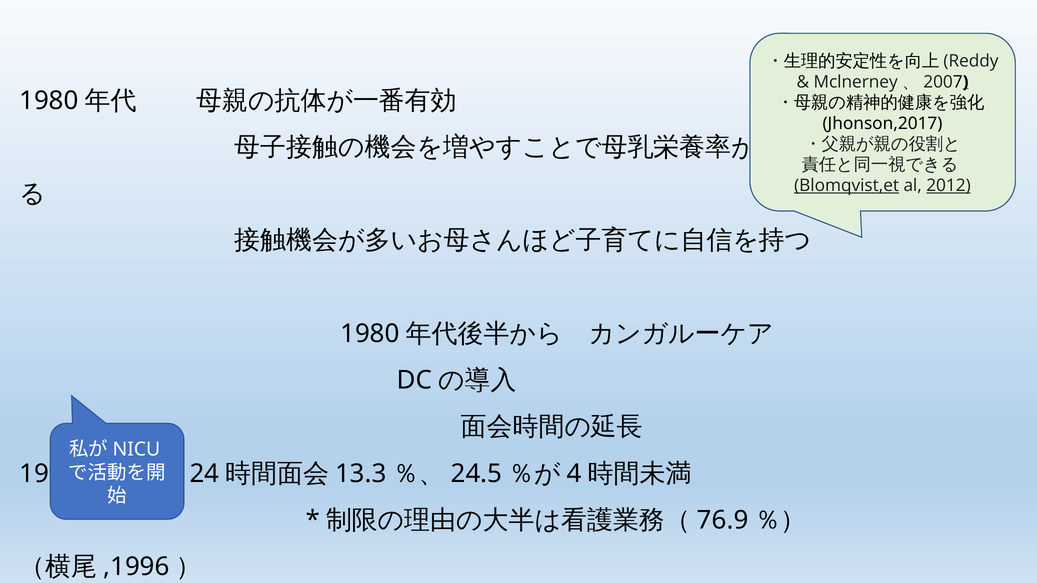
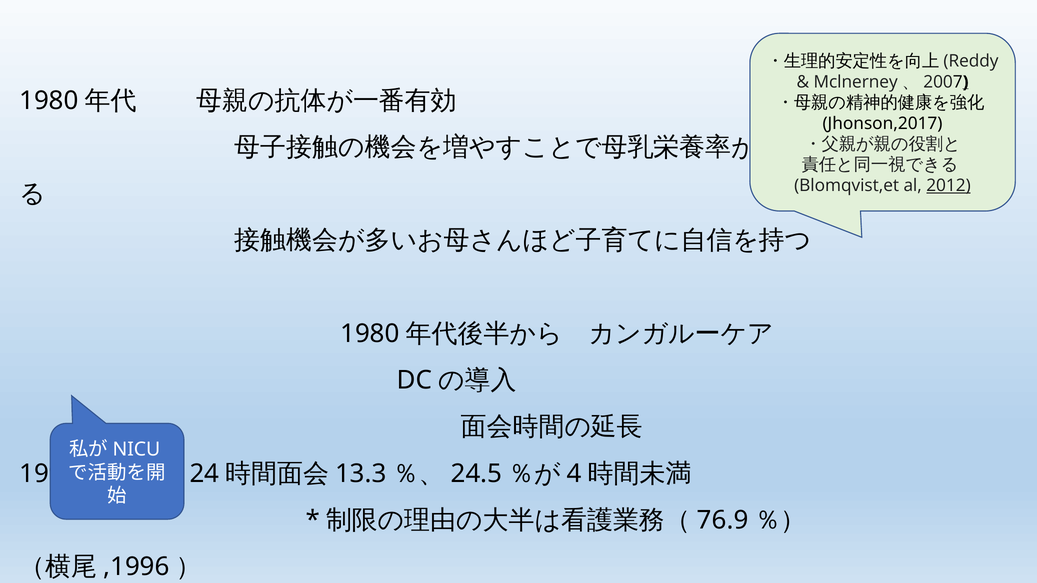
Blomqvist,et underline: present -> none (847, 186)
